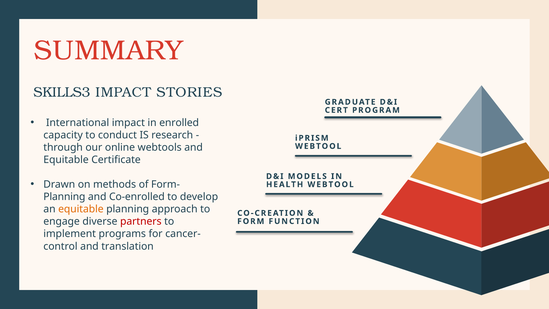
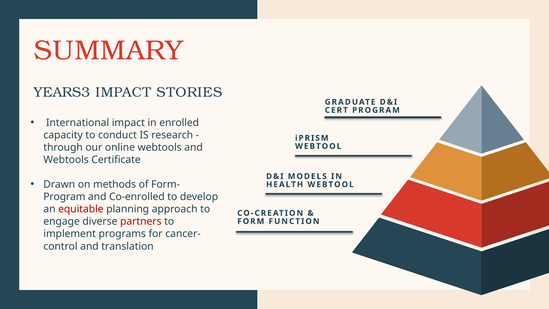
SKILLS3: SKILLS3 -> YEARS3 (62, 92)
Equitable: Equitable -> Webtools (66, 160)
Planning: Planning -> Program (64, 197)
equitable colour: orange -> red (81, 209)
